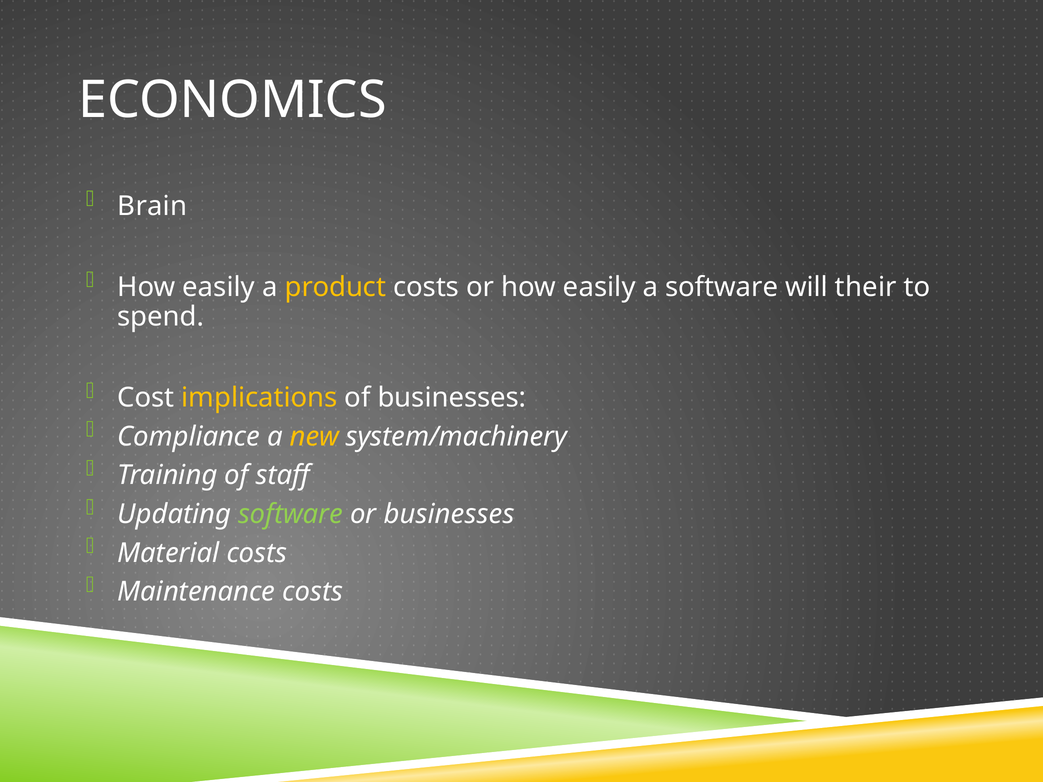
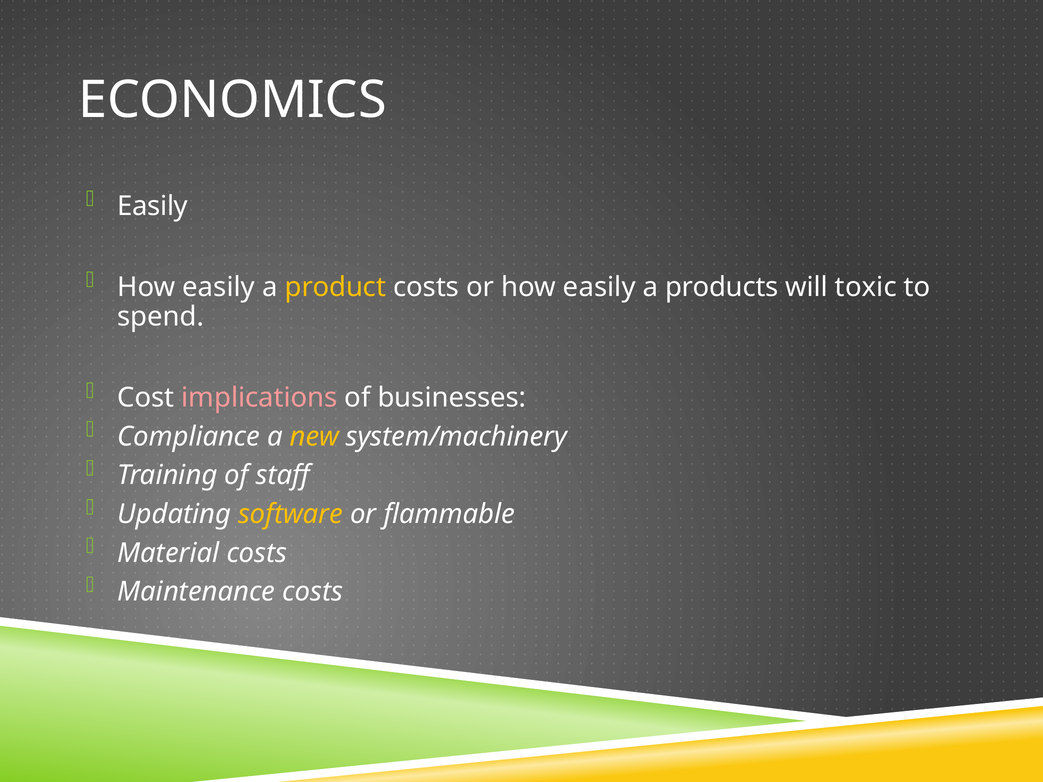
Brain: Brain -> Easily (153, 206)
a software: software -> products (722, 287)
their: their -> toxic (866, 287)
implications colour: yellow -> pink (259, 398)
software colour: light green -> yellow (291, 514)
or businesses: businesses -> flammable (449, 514)
